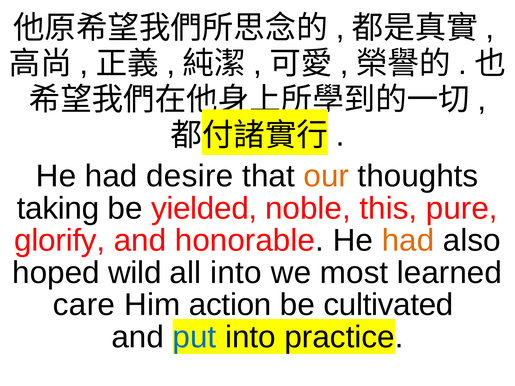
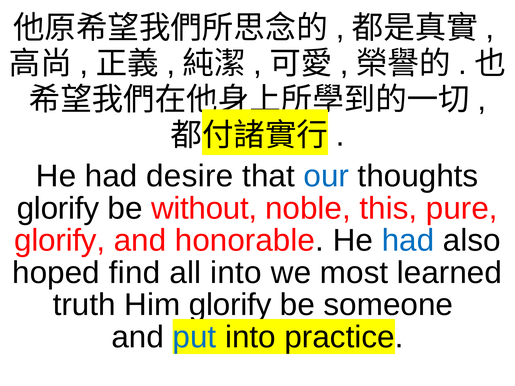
our colour: orange -> blue (326, 176)
taking: taking -> glorify (58, 208)
yielded: yielded -> without (204, 208)
had colour: orange -> blue (408, 241)
wild: wild -> find (135, 273)
care: care -> truth (84, 305)
Him action: action -> glorify (230, 305)
cultivated: cultivated -> someone (388, 305)
